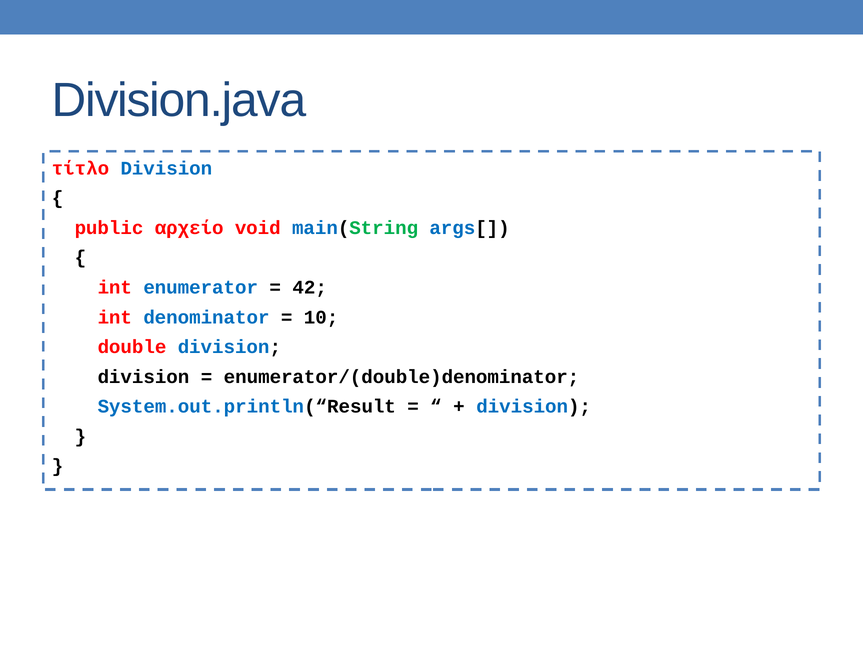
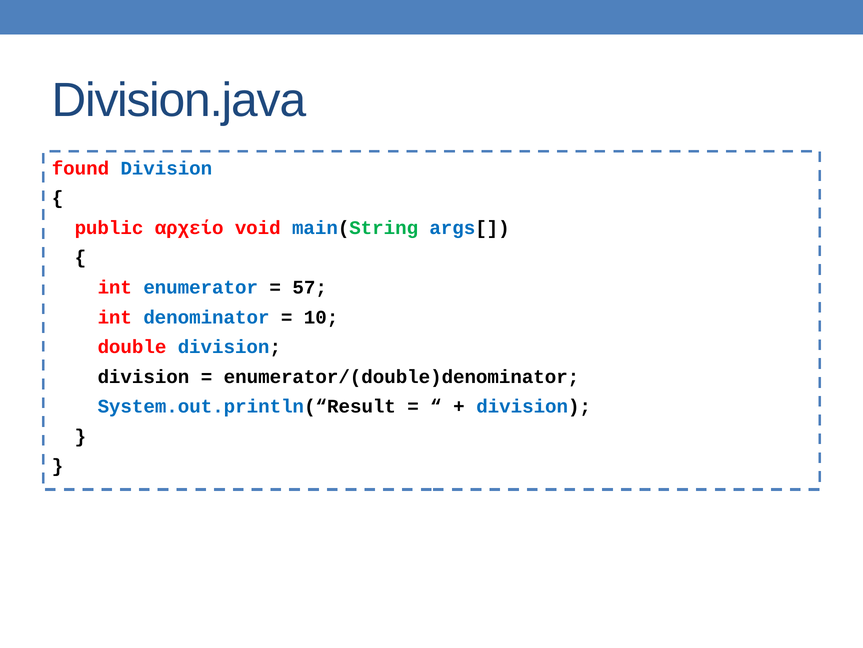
τίτλο: τίτλο -> found (80, 168)
42: 42 -> 57 (310, 287)
